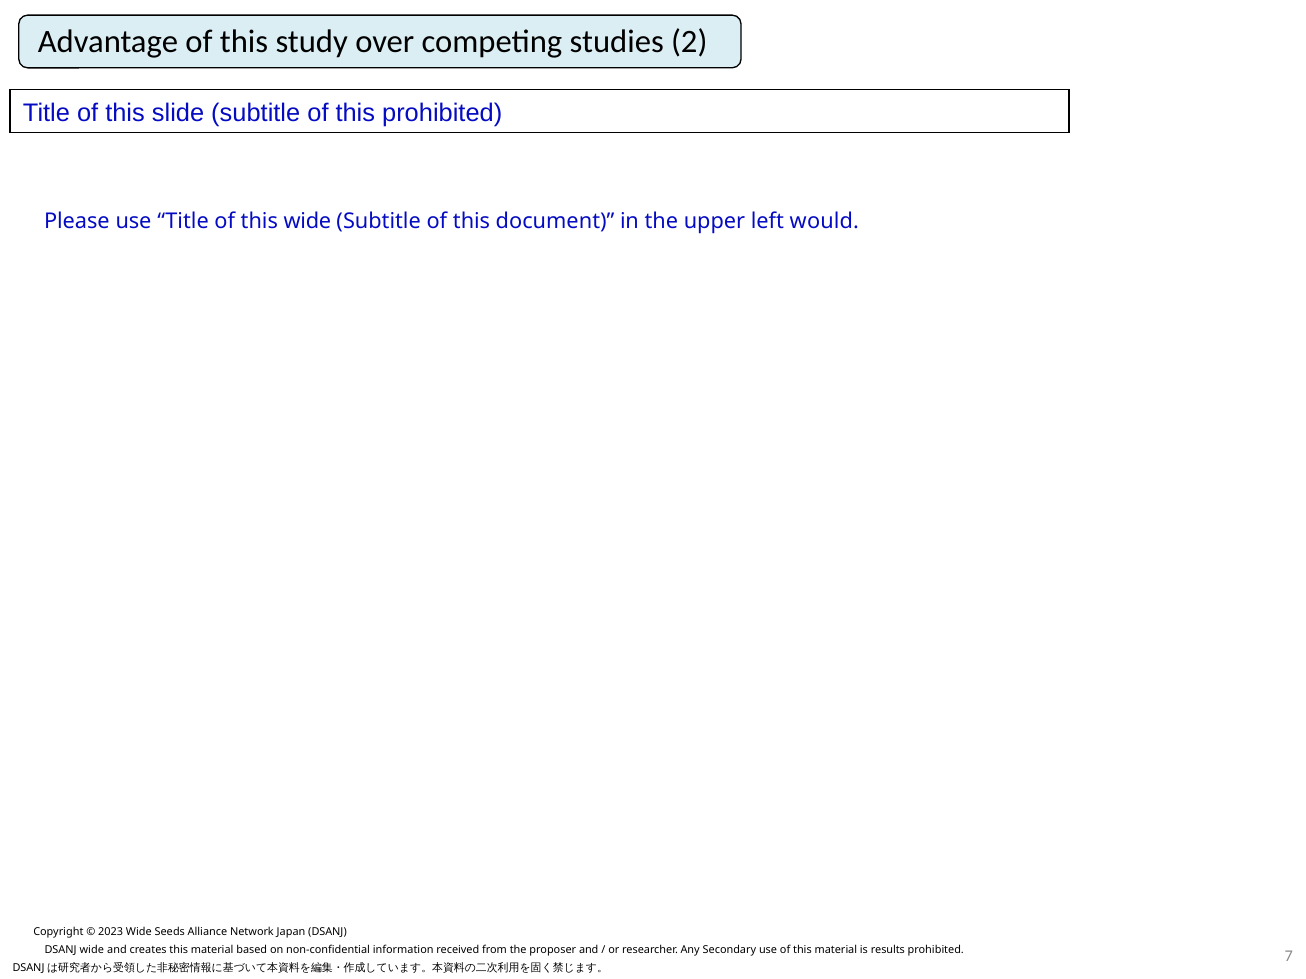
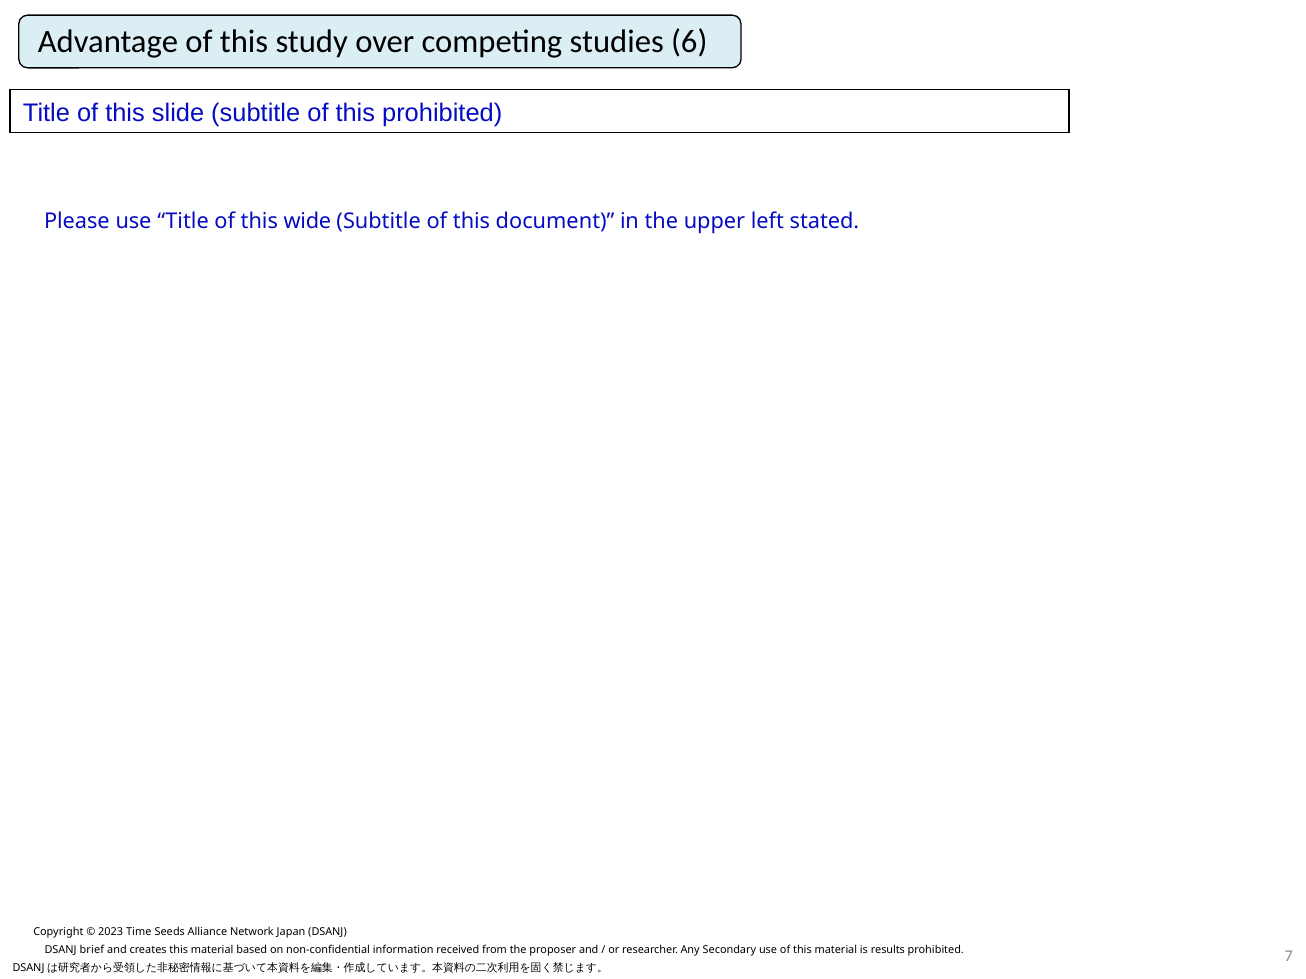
2: 2 -> 6 (689, 42)
would: would -> stated (825, 222)
2023 Wide: Wide -> Time (139, 933)
DSANJ wide: wide -> brief (92, 951)
